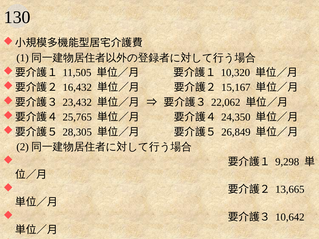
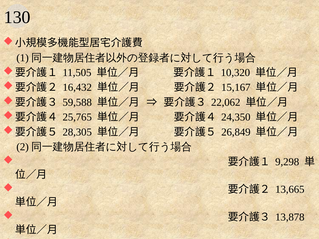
23,432: 23,432 -> 59,588 (77, 102)
10,642: 10,642 -> 13,878 (290, 217)
